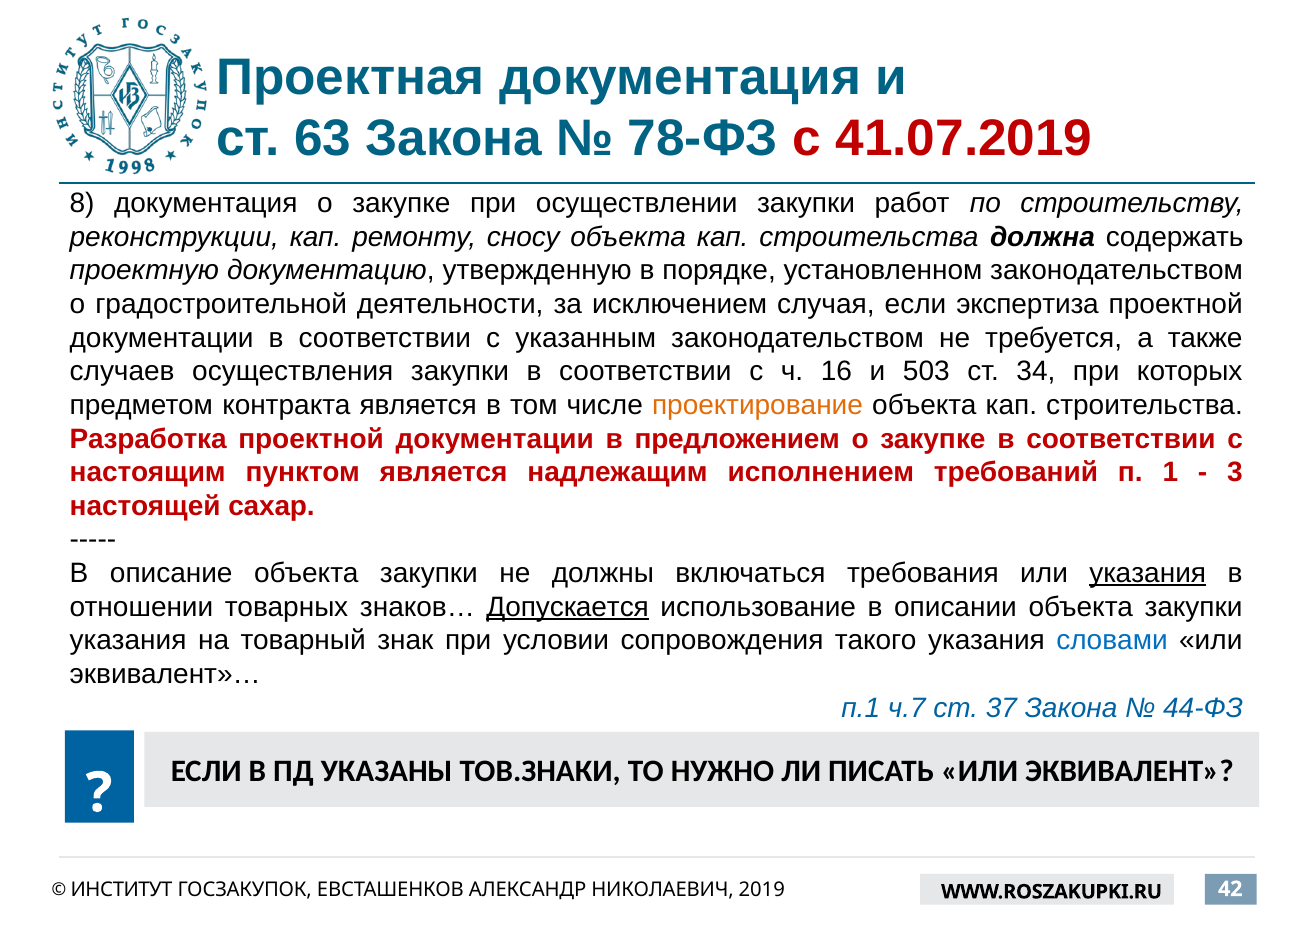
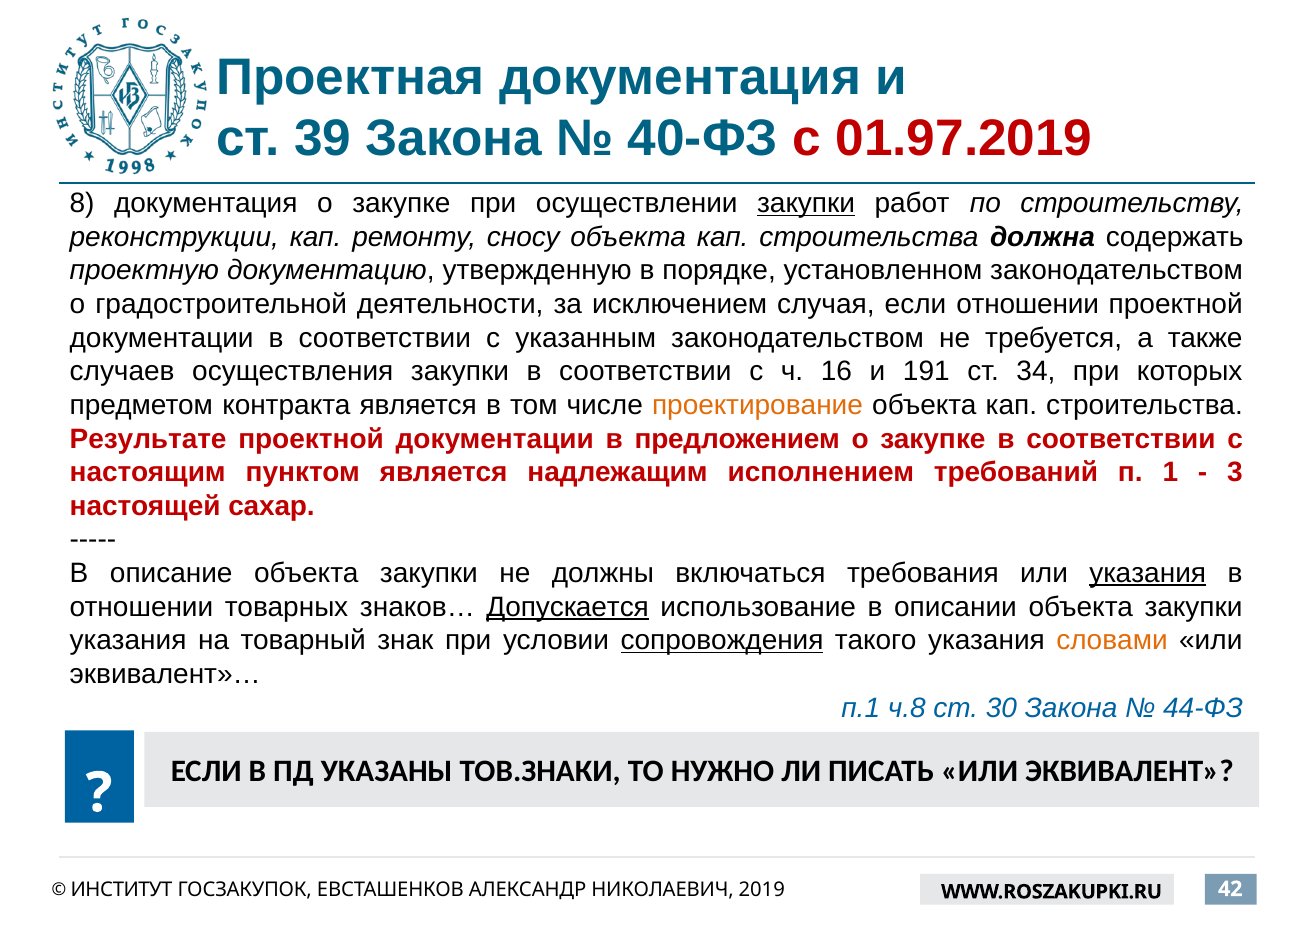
63: 63 -> 39 (323, 139)
78-ФЗ: 78-ФЗ -> 40-ФЗ (703, 139)
41.07.2019: 41.07.2019 -> 01.97.2019 (964, 139)
закупки underline: none -> present (806, 203)
если экспертиза: экспертиза -> отношении (1028, 304)
503: 503 -> 191 (926, 372)
Разработка: Разработка -> Результате (148, 439)
сопровождения underline: none -> present (722, 641)
словами colour: blue -> orange (1112, 641)
ч.7: ч.7 -> ч.8 (907, 708)
37: 37 -> 30 (1002, 708)
